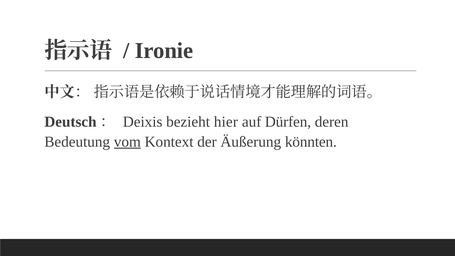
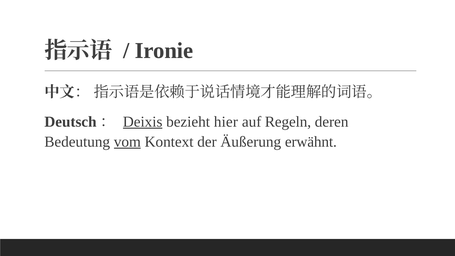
Deixis underline: none -> present (143, 122)
Dürfen: Dürfen -> Regeln (288, 122)
könnten: könnten -> erwähnt (311, 142)
